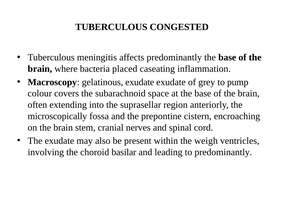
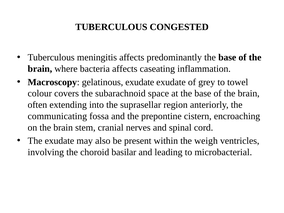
bacteria placed: placed -> affects (125, 69)
pump: pump -> towel (238, 82)
microscopically: microscopically -> communicating (57, 116)
to predominantly: predominantly -> microbacterial (223, 152)
